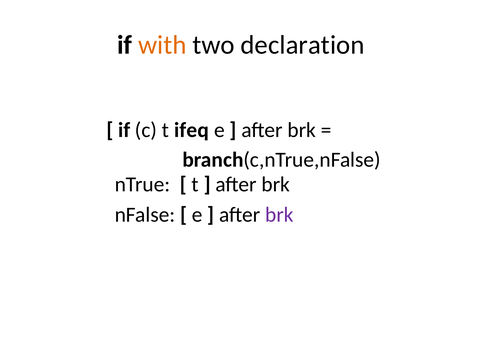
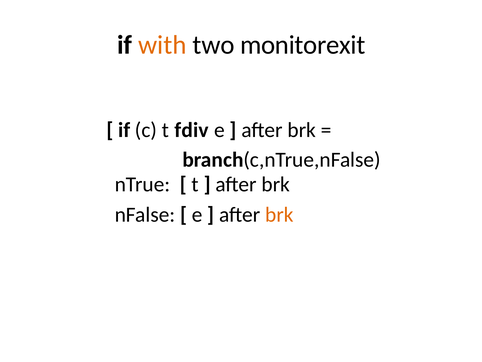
declaration: declaration -> monitorexit (303, 45)
ifeq: ifeq -> fdiv (192, 130)
brk colour: purple -> orange (279, 214)
